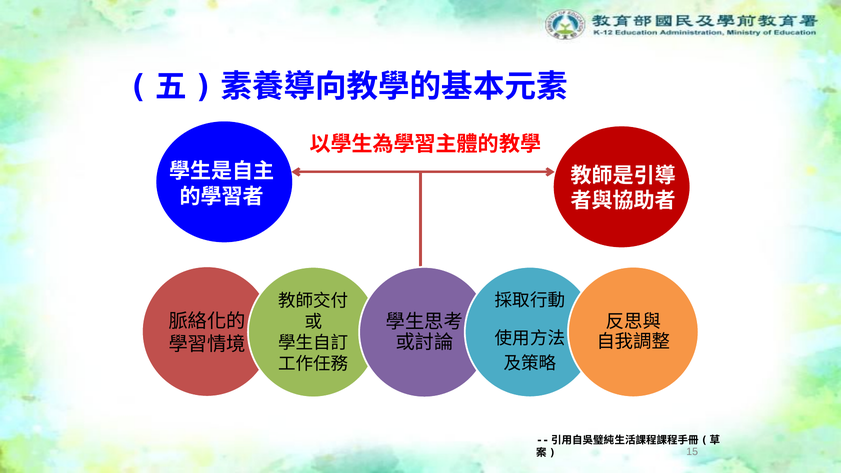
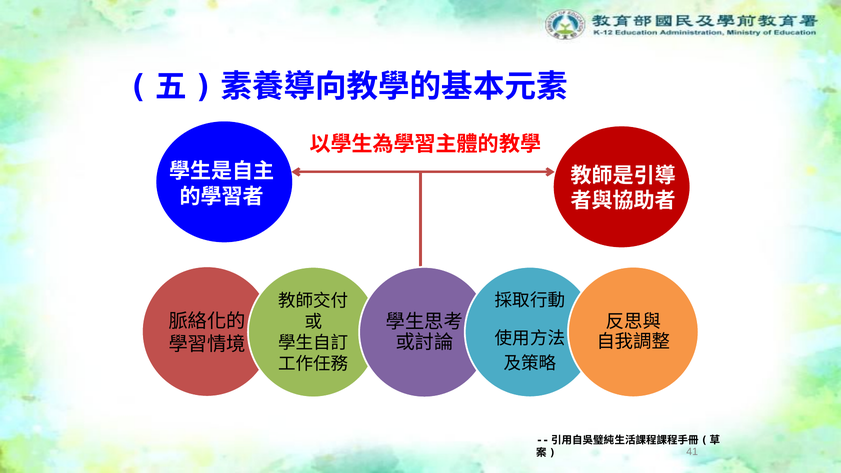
15: 15 -> 41 (692, 452)
